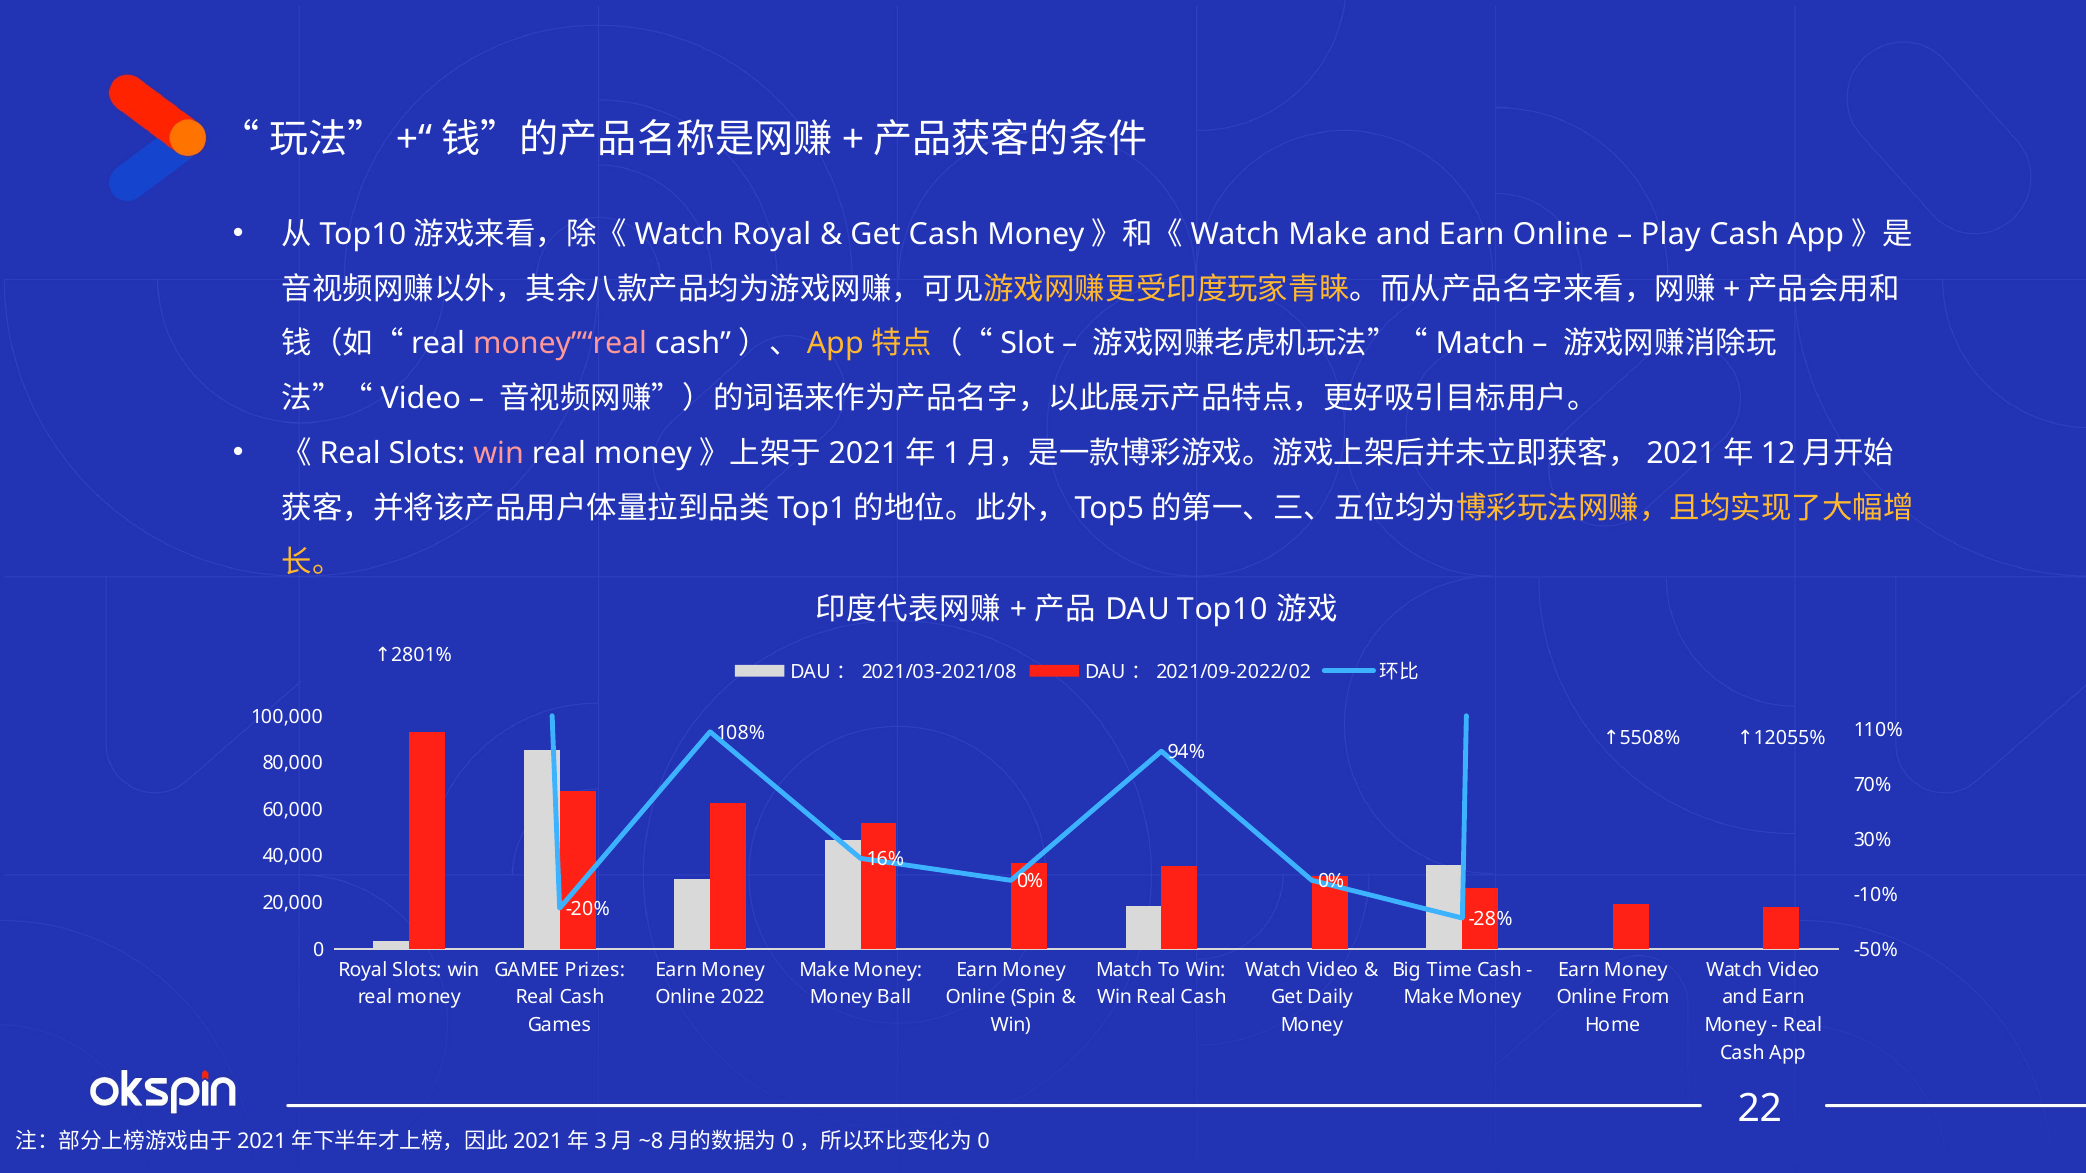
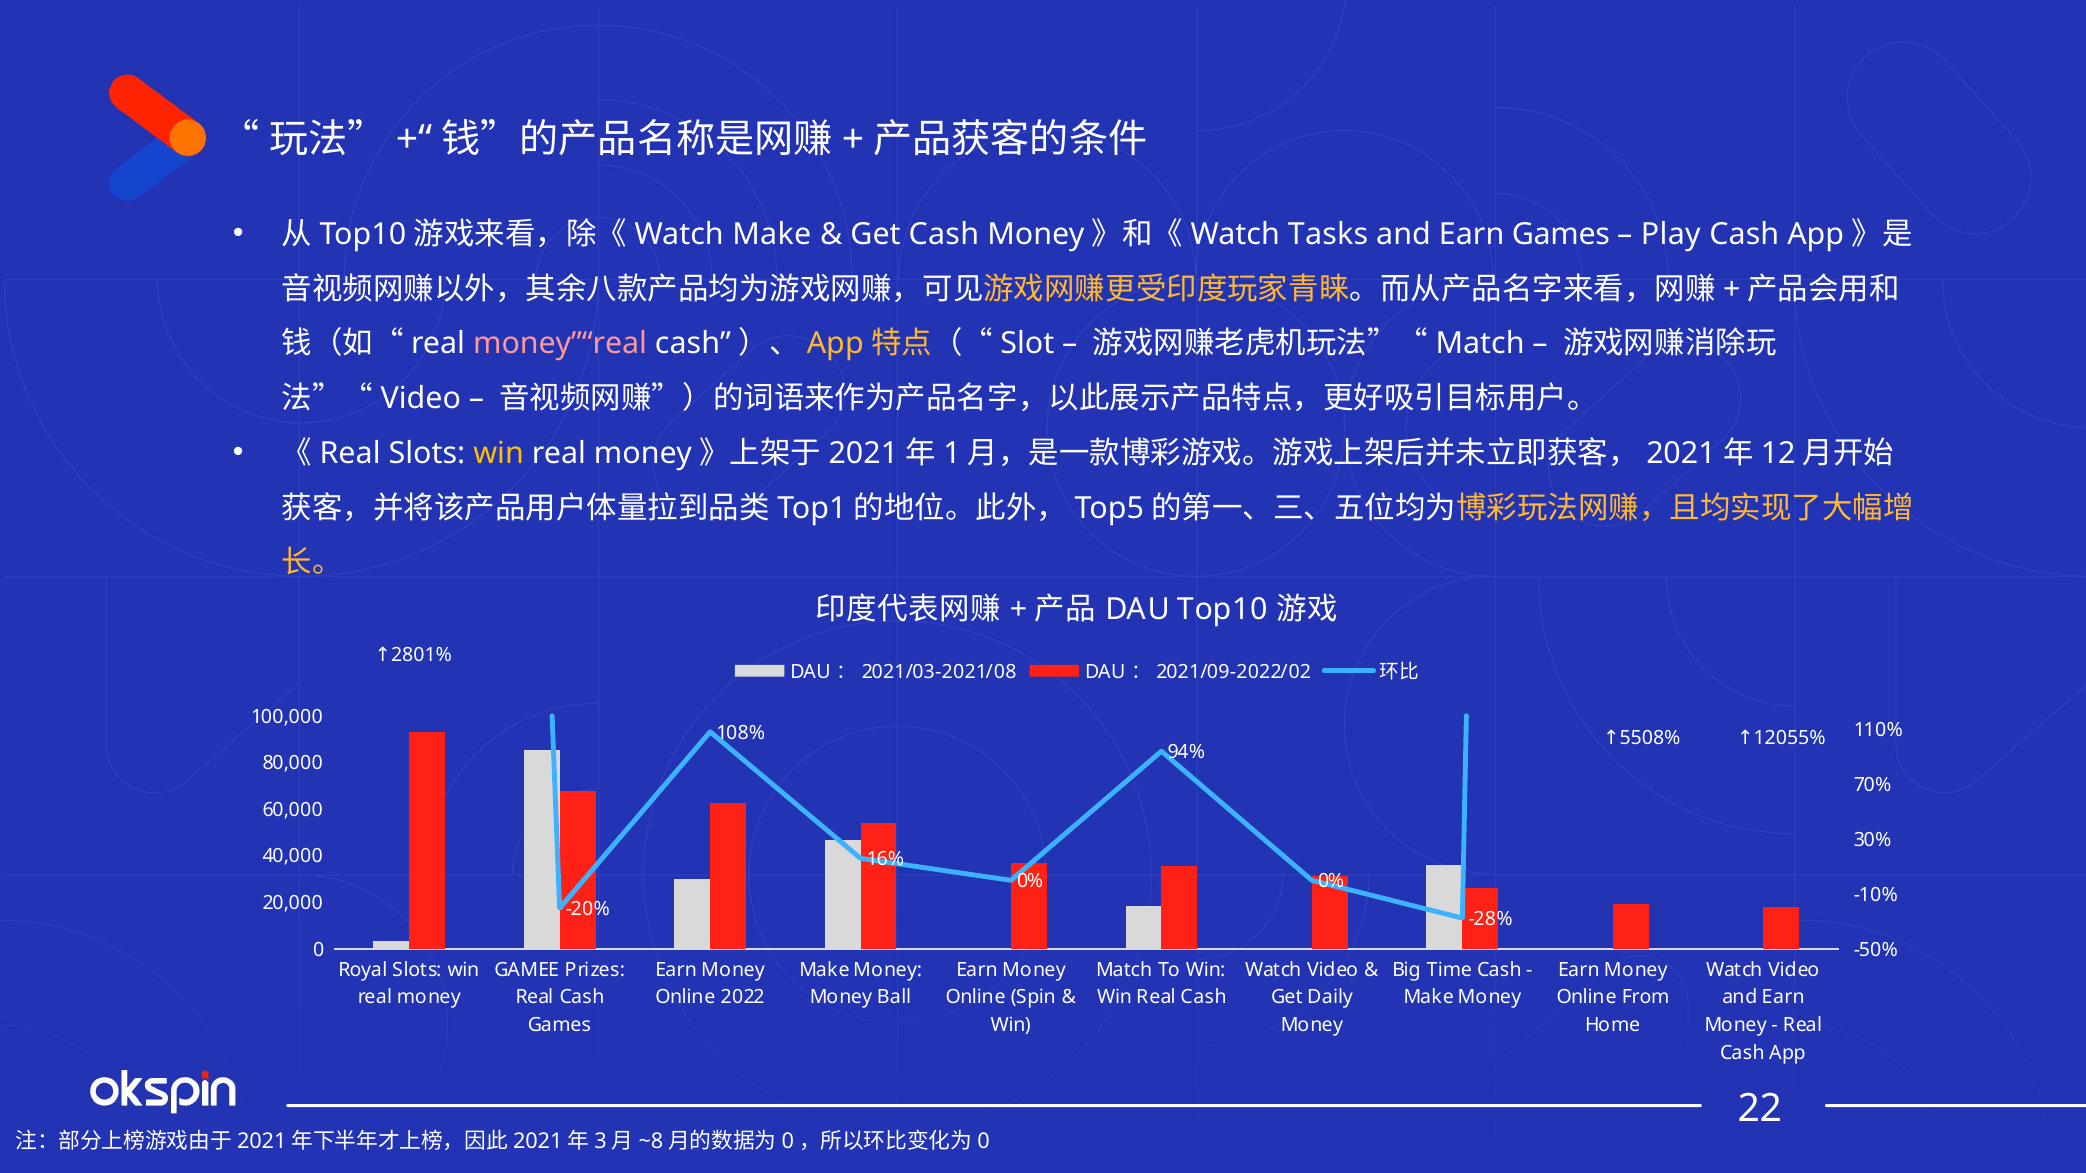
Royal: Royal -> Make (772, 234)
Make: Make -> Tasks (1328, 234)
Earn Online: Online -> Games (1561, 234)
win colour: pink -> yellow (499, 453)
